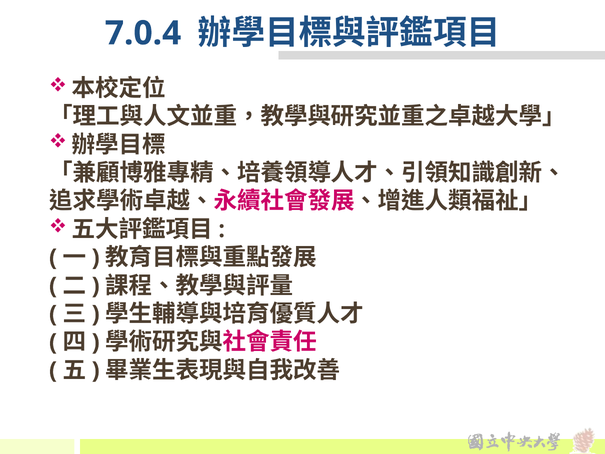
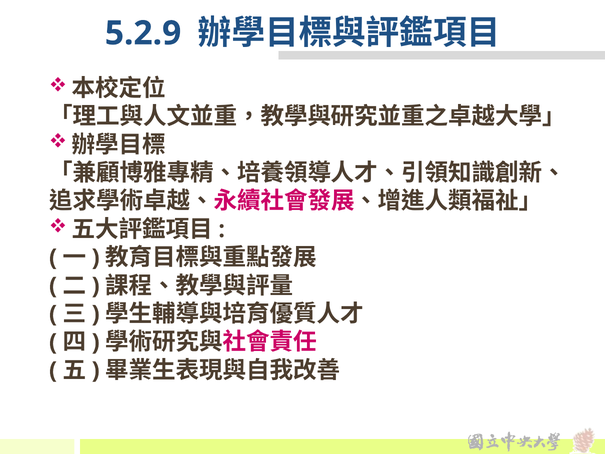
7.0.4: 7.0.4 -> 5.2.9 (143, 33)
